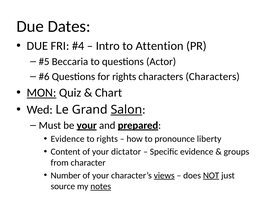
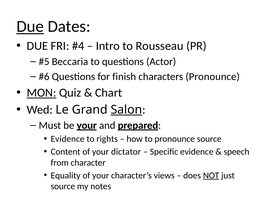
Due underline: none -> present (30, 27)
Attention: Attention -> Rousseau (160, 46)
for rights: rights -> finish (124, 77)
characters Characters: Characters -> Pronounce (213, 77)
pronounce liberty: liberty -> source (209, 139)
groups: groups -> speech (237, 152)
Number: Number -> Equality (66, 176)
views underline: present -> none (164, 176)
notes underline: present -> none (101, 187)
